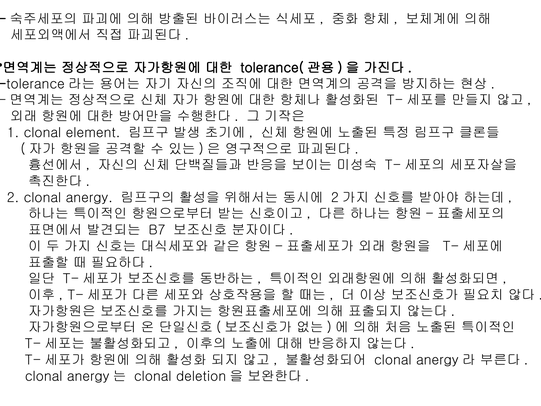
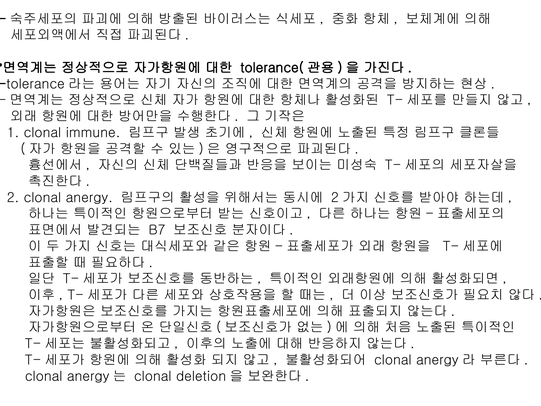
element: element -> immune (93, 133)
